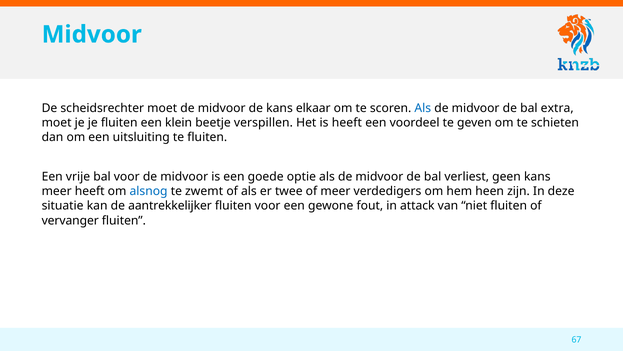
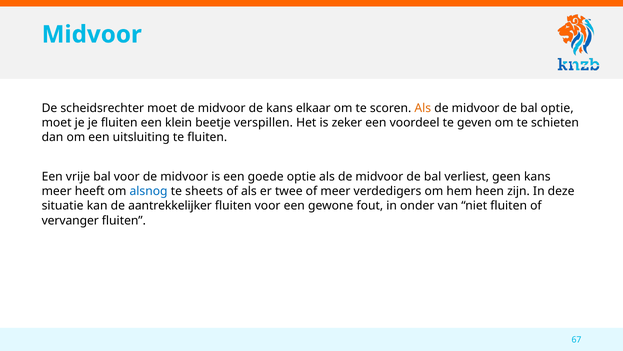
Als colour: blue -> orange (423, 108)
bal extra: extra -> optie (557, 108)
is heeft: heeft -> zeker (347, 123)
zwemt: zwemt -> sheets (204, 191)
attack: attack -> onder (417, 206)
